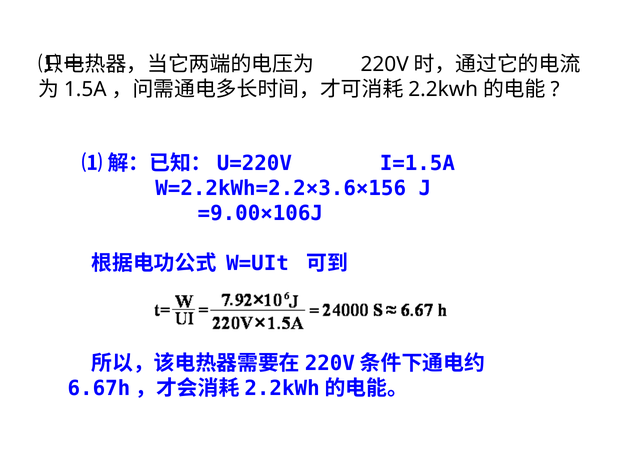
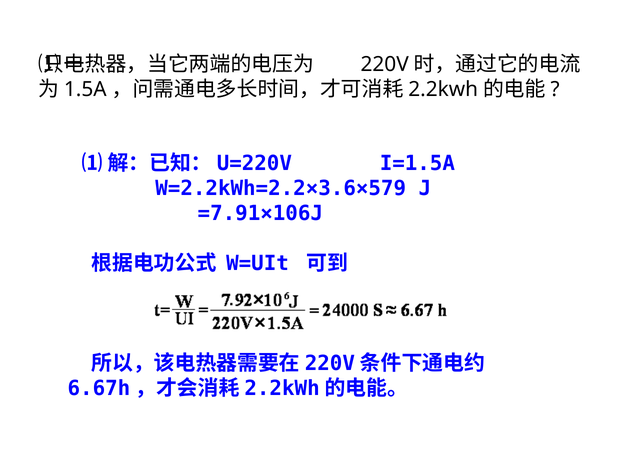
W=2.2kWh=2.2×3.6×156: W=2.2kWh=2.2×3.6×156 -> W=2.2kWh=2.2×3.6×579 (281, 188)
=9.00×106J: =9.00×106J -> =7.91×106J (260, 213)
